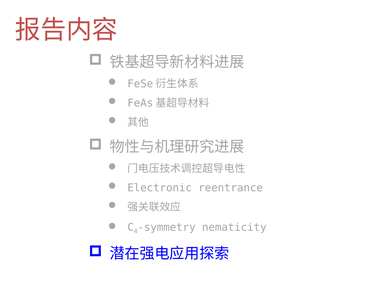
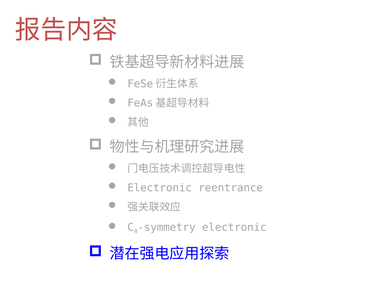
nematicity: nematicity -> electronic (234, 227)
